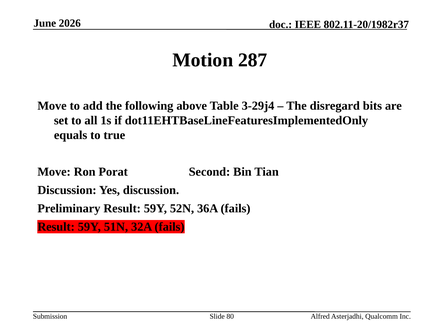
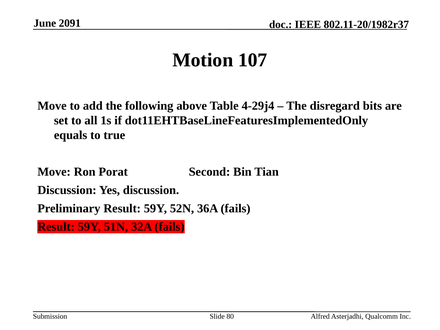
2026: 2026 -> 2091 (70, 23)
287: 287 -> 107 (253, 60)
3-29j4: 3-29j4 -> 4-29j4 (258, 106)
